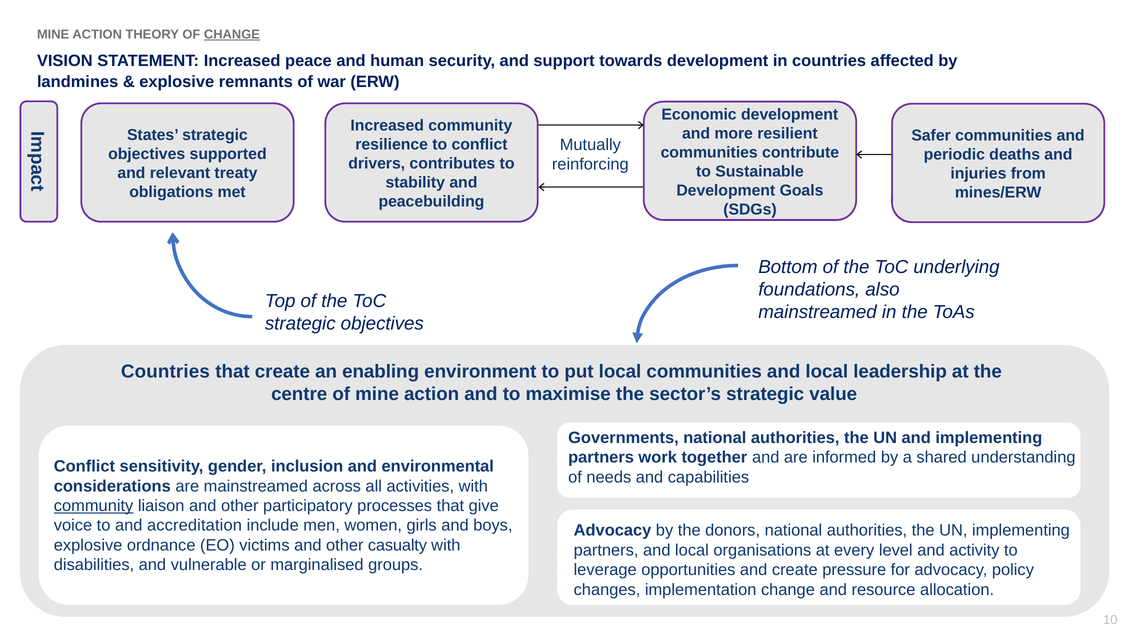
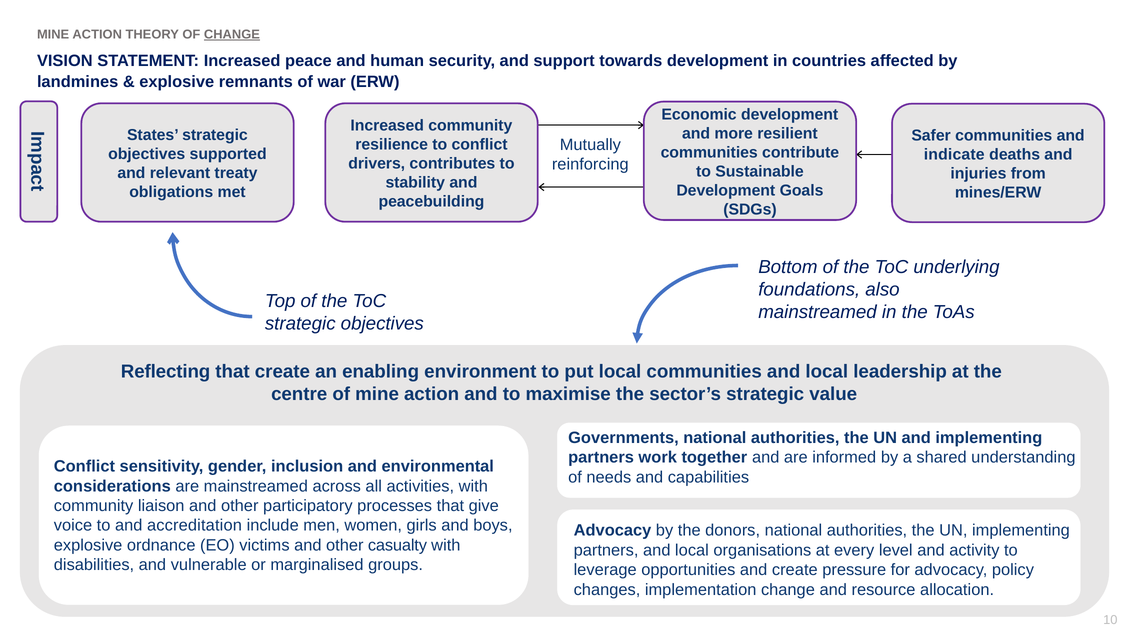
periodic: periodic -> indicate (954, 155)
Countries: Countries -> Reflecting (166, 372)
community underline: present -> none (94, 506)
